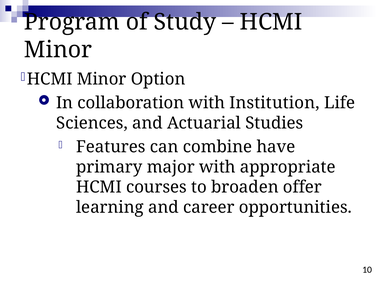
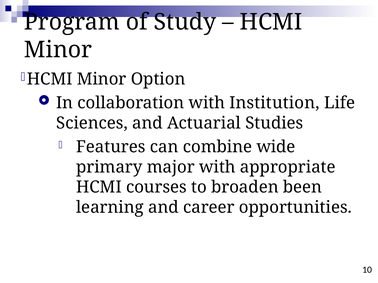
have: have -> wide (276, 147)
offer: offer -> been (302, 187)
